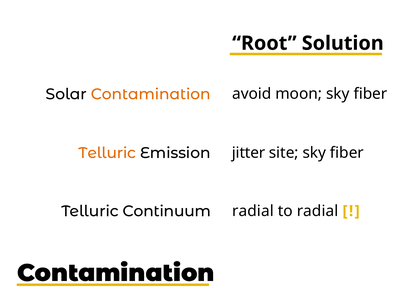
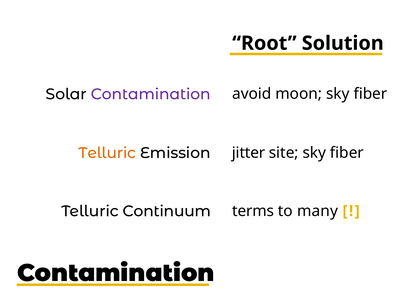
Contamination colour: orange -> purple (151, 94)
radial: radial -> terms (253, 211)
to radial: radial -> many (318, 211)
